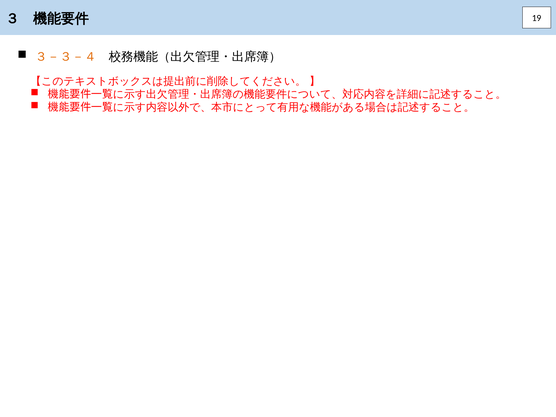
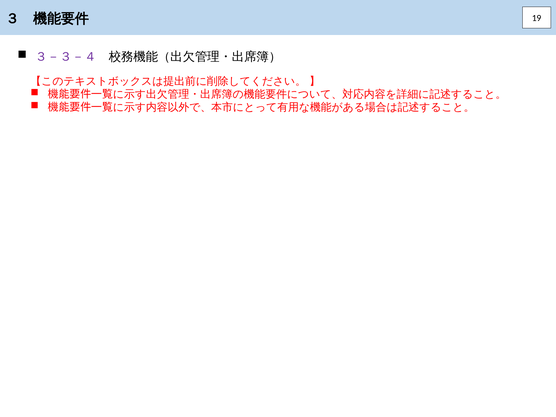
３－３－４ colour: orange -> purple (66, 57)
